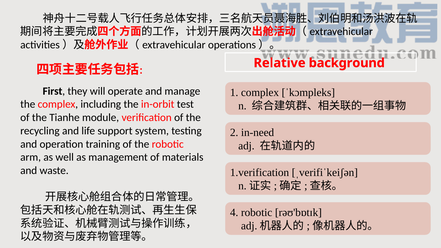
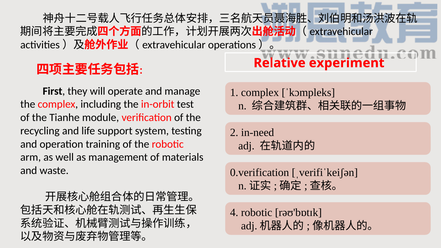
background: background -> experiment (347, 63)
1.verification: 1.verification -> 0.verification (260, 173)
